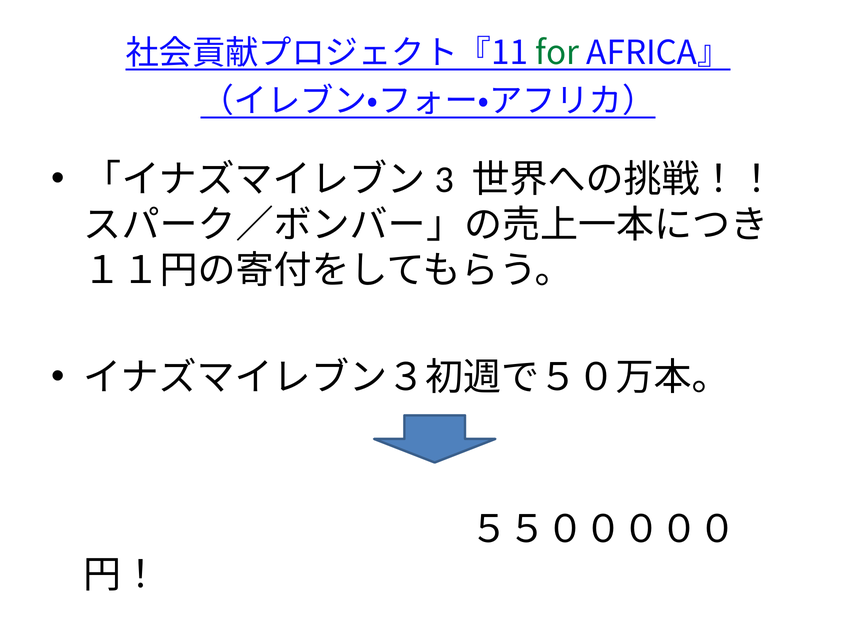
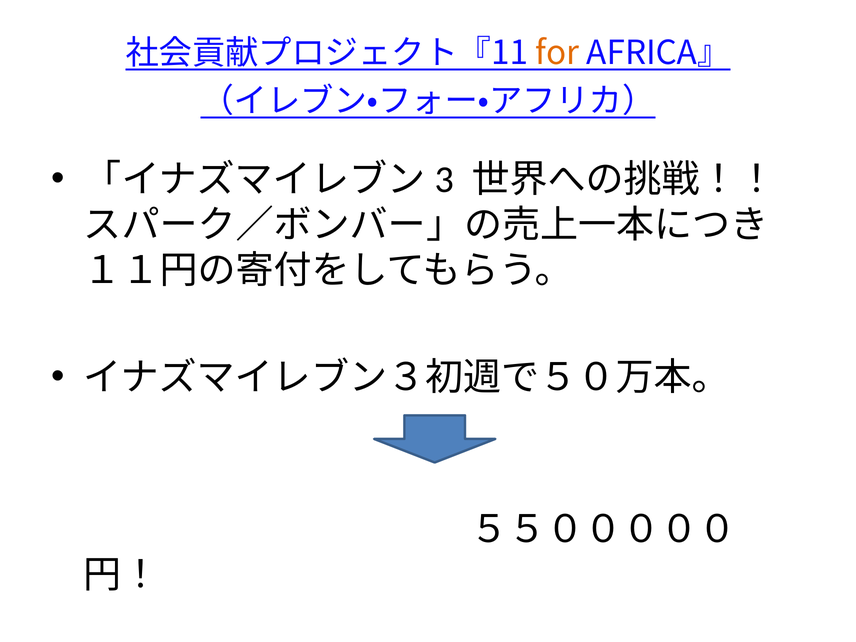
for colour: green -> orange (557, 53)
